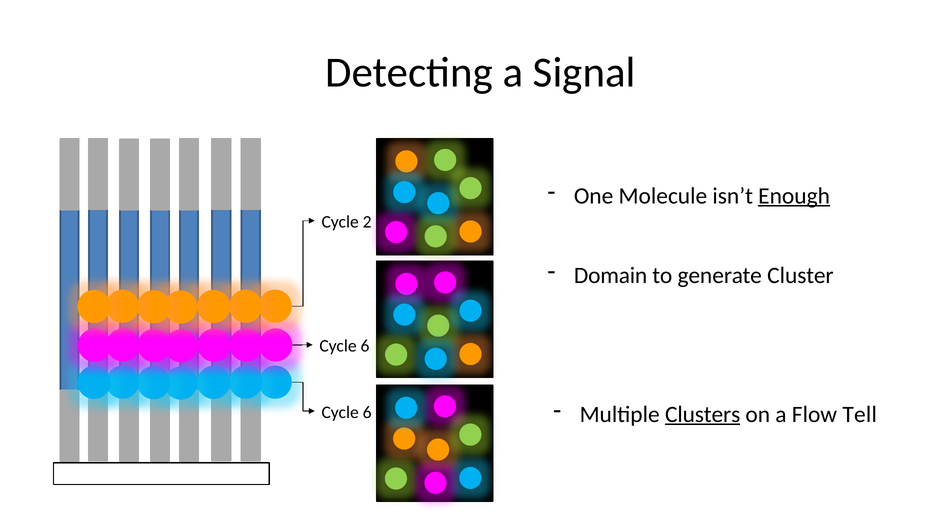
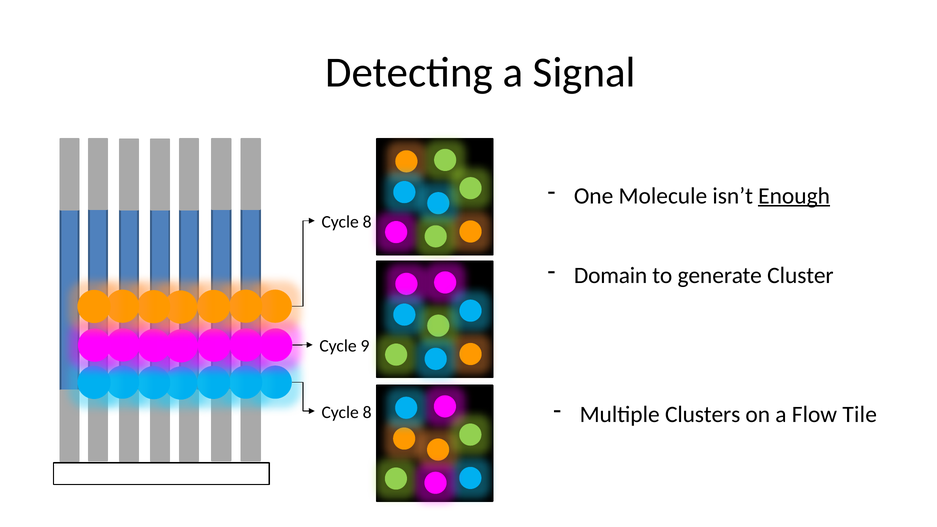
2: 2 -> 8 (367, 222)
6: 6 -> 9 (365, 346)
Clusters underline: present -> none (703, 414)
Tell: Tell -> Tile (860, 414)
6: 6 -> 8 (367, 412)
